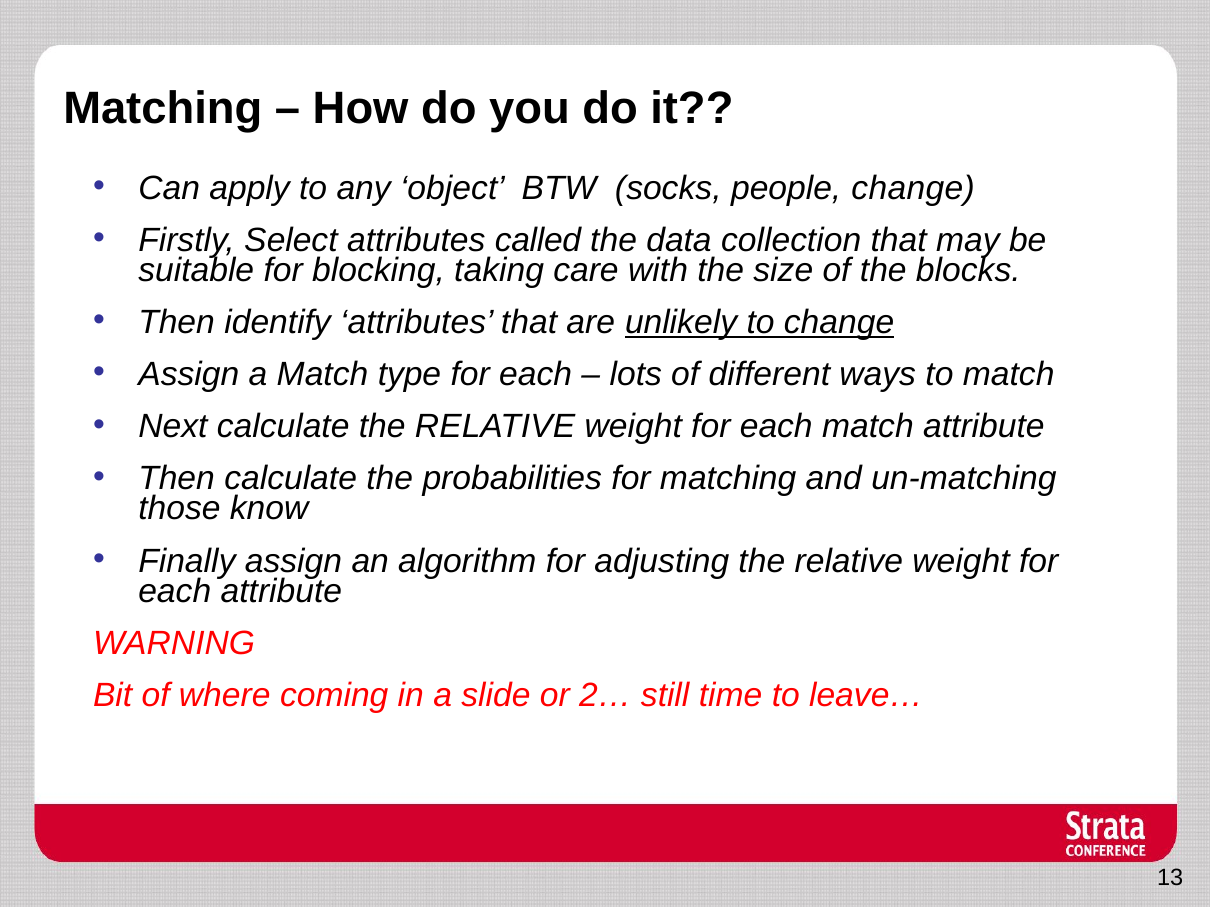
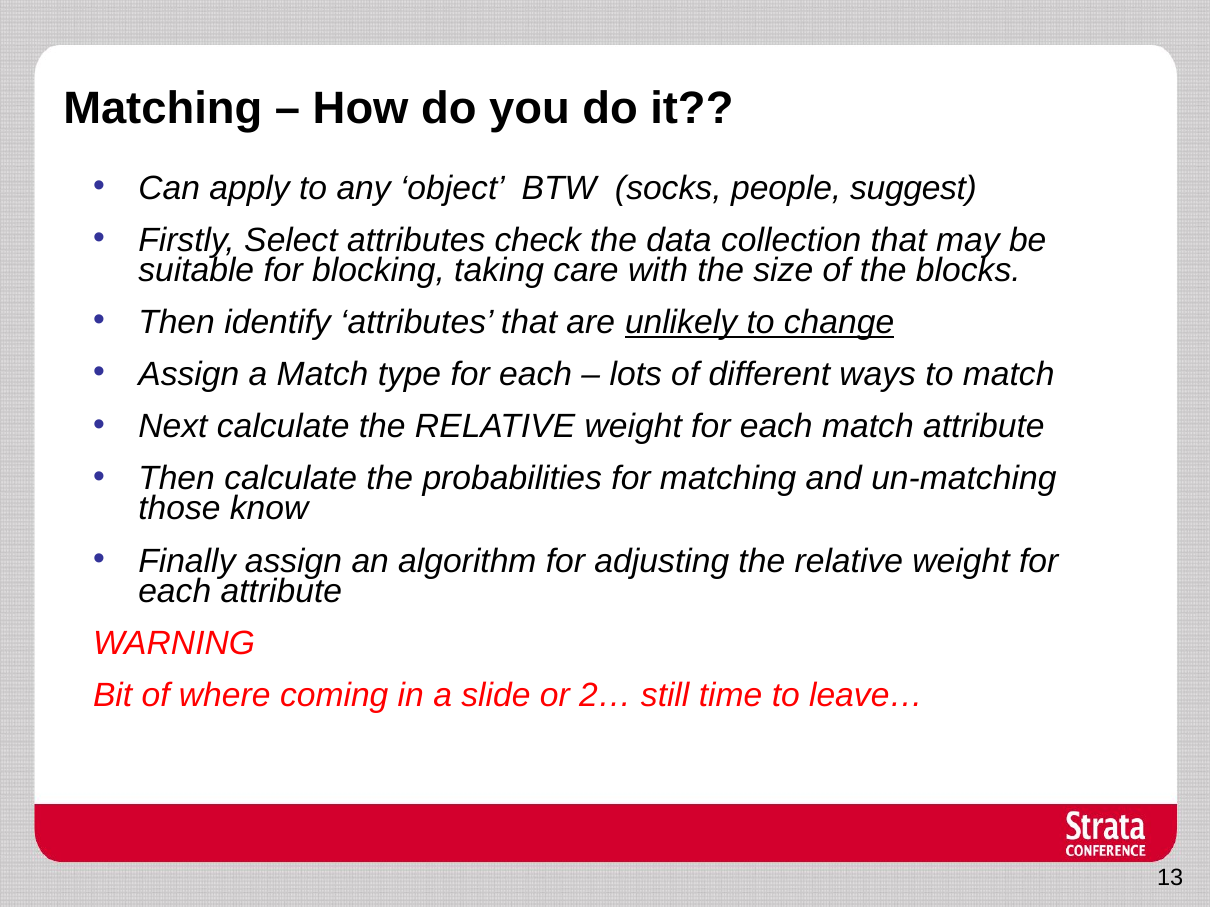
people change: change -> suggest (914, 188)
called: called -> check (538, 240)
